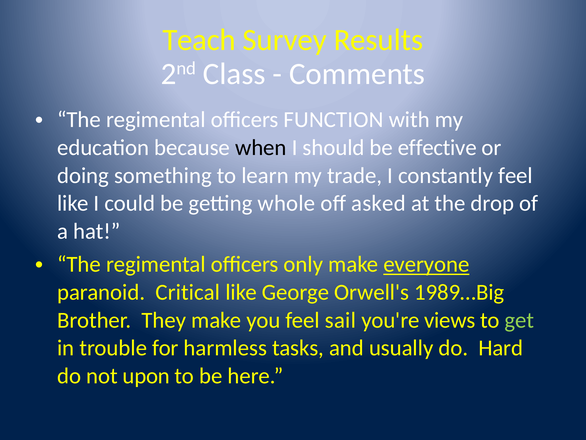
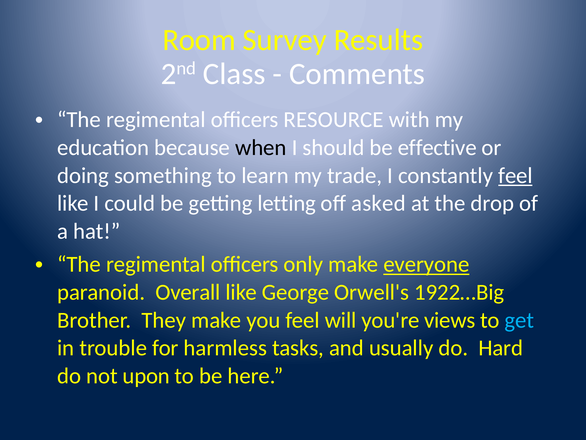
Teach: Teach -> Room (199, 40)
FUNCTION: FUNCTION -> RESOURCE (334, 120)
feel underline: none -> present (515, 175)
whole: whole -> letting (287, 203)
Critical: Critical -> Overall (188, 292)
1989…Big: 1989…Big -> 1922…Big (459, 292)
sail: sail -> will (341, 320)
get colour: light green -> light blue (519, 320)
